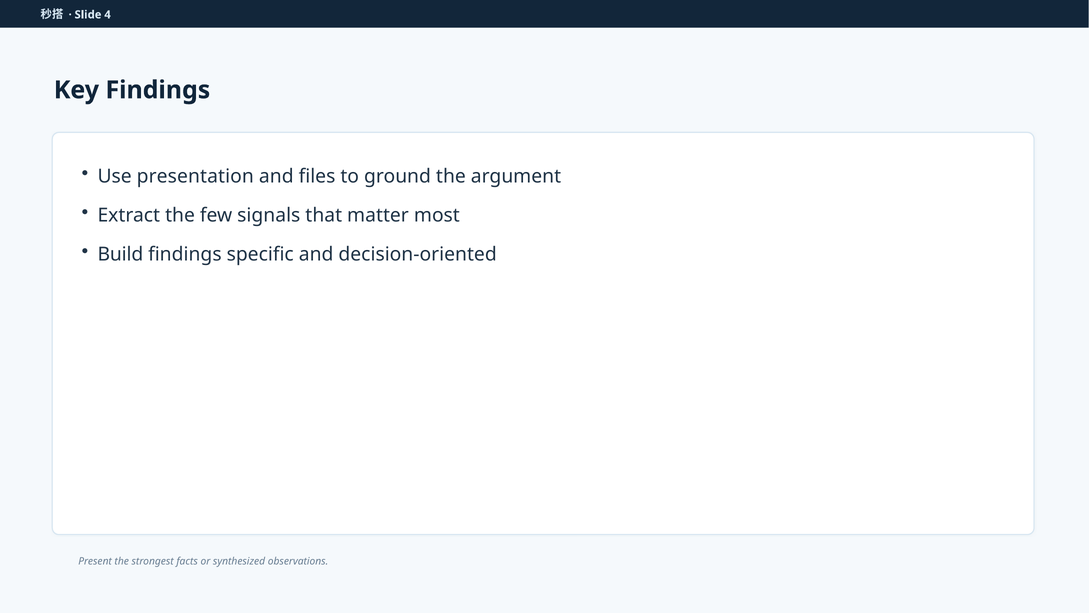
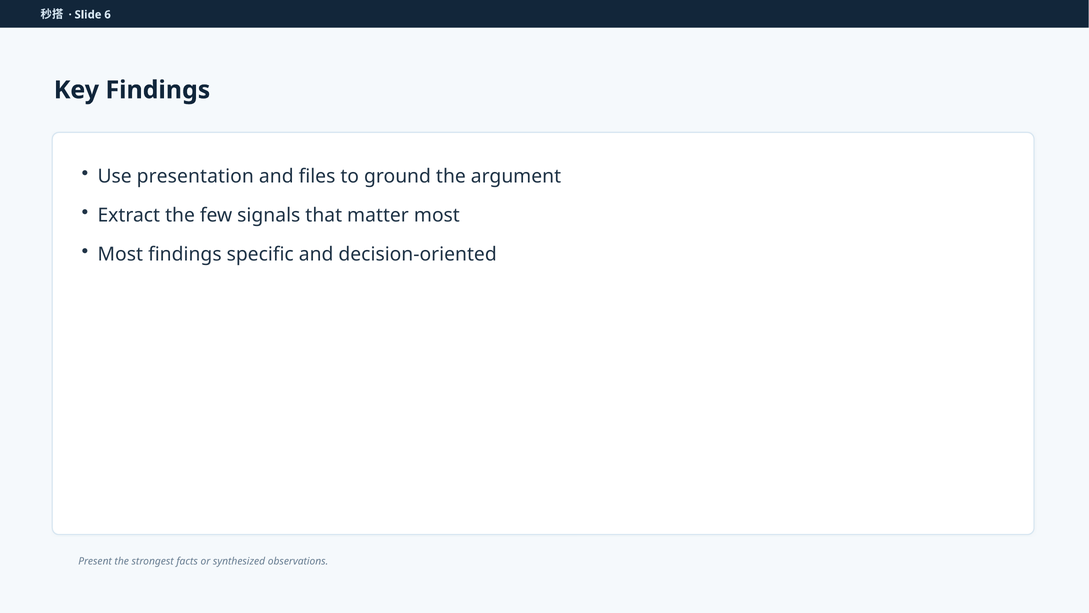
4: 4 -> 6 (108, 15)
Build: Build -> Most (120, 254)
